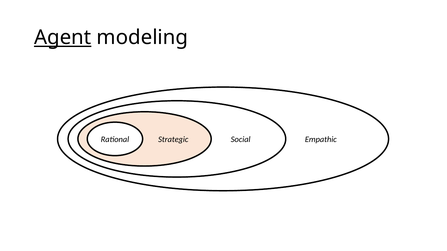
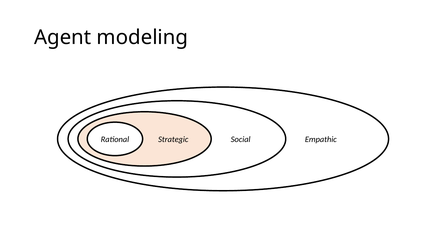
Agent underline: present -> none (63, 38)
